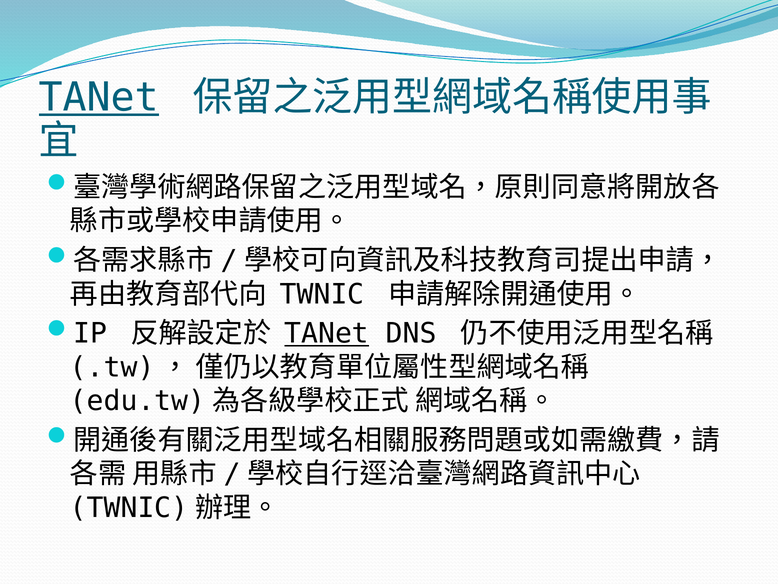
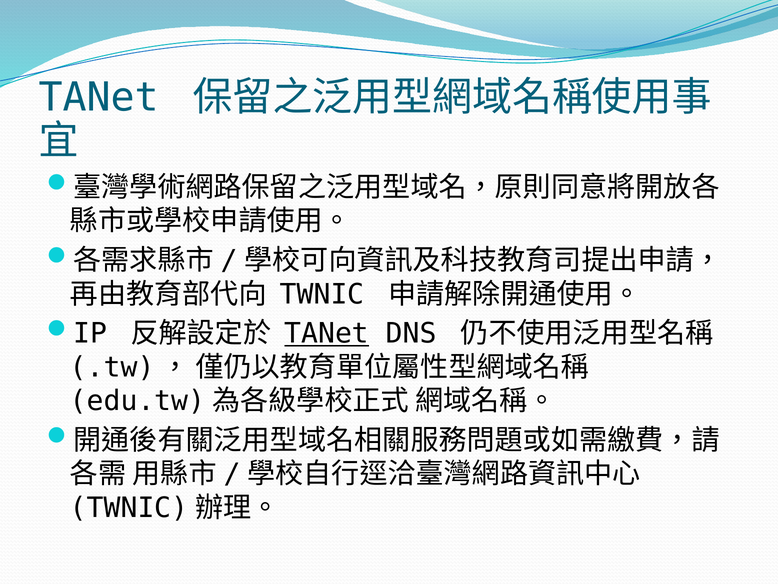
TANet underline: present -> none (99, 98)
